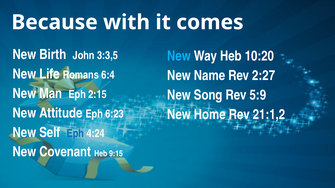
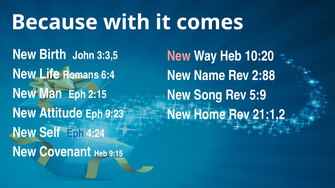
New colour: light blue -> pink (179, 56)
2:27: 2:27 -> 2:88 (264, 76)
6:23: 6:23 -> 9:23 (115, 114)
